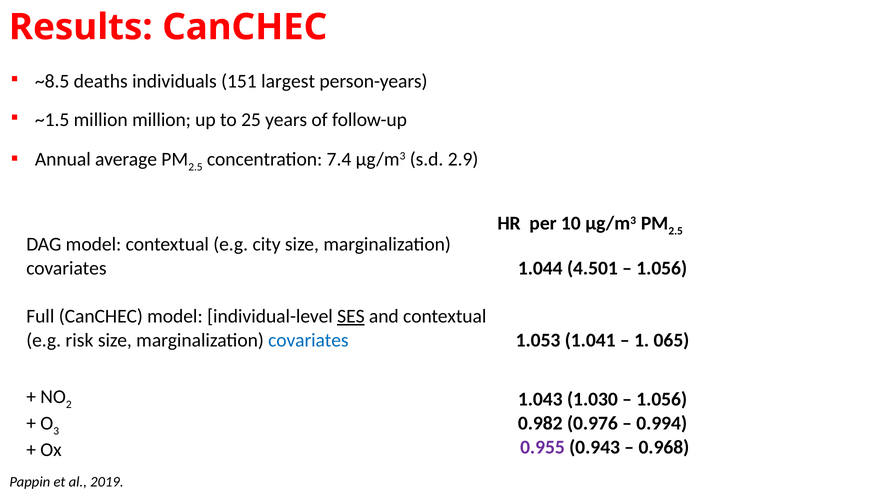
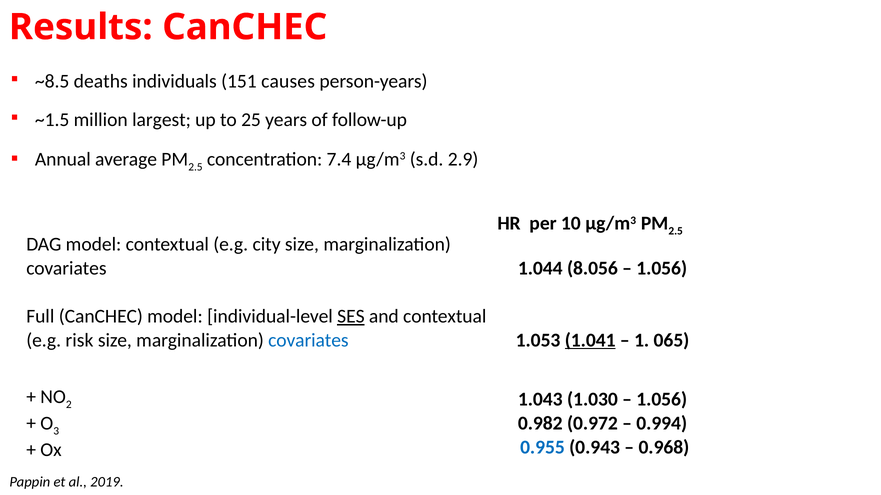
largest: largest -> causes (288, 81)
million million: million -> largest (162, 120)
4.501: 4.501 -> 8.056 (592, 269)
1.041 underline: none -> present (590, 341)
0.976: 0.976 -> 0.972 (592, 424)
0.955 colour: purple -> blue (542, 448)
